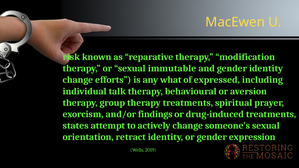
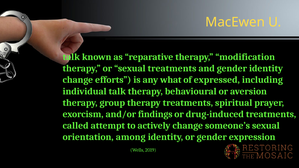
risk: risk -> talk (71, 57)
sexual immutable: immutable -> treatments (172, 68)
states: states -> called (76, 126)
retract: retract -> among (131, 137)
